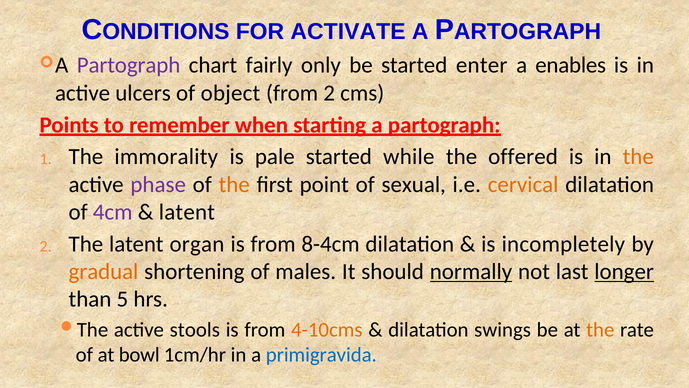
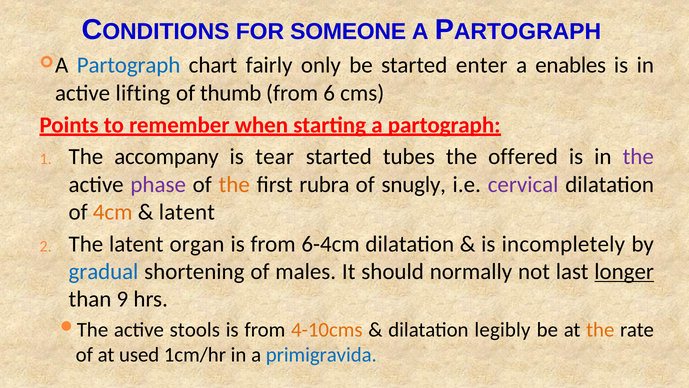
ACTIVATE: ACTIVATE -> SOMEONE (348, 31)
Partograph colour: purple -> blue (129, 65)
ulcers: ulcers -> lifting (143, 93)
object: object -> thumb (231, 93)
from 2: 2 -> 6 (329, 93)
immorality: immorality -> accompany (167, 157)
pale: pale -> tear (275, 157)
while: while -> tubes (409, 157)
the colour: orange -> purple (638, 157)
point: point -> rubra (324, 184)
sexual: sexual -> snugly (414, 184)
cervical colour: orange -> purple (523, 184)
4cm colour: purple -> orange (113, 212)
8-4cm: 8-4cm -> 6-4cm (331, 244)
gradual colour: orange -> blue (103, 271)
normally underline: present -> none (471, 271)
5: 5 -> 9 (122, 299)
swings: swings -> legibly (502, 329)
bowl: bowl -> used (139, 354)
